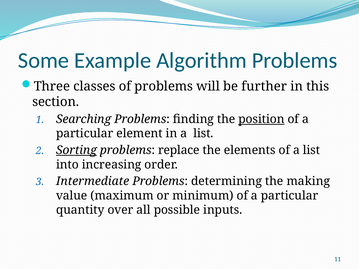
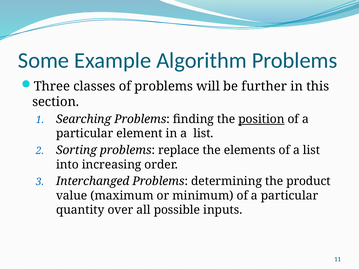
Sorting underline: present -> none (76, 150)
Intermediate: Intermediate -> Interchanged (93, 181)
making: making -> product (308, 181)
